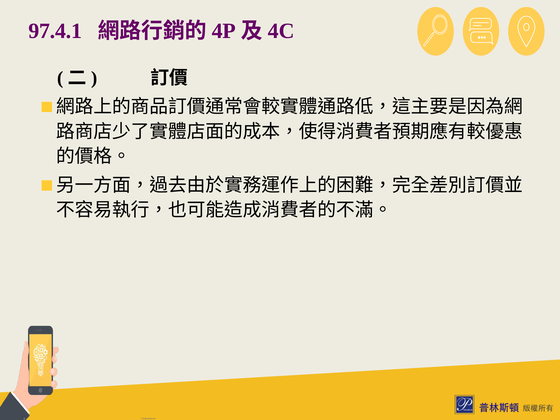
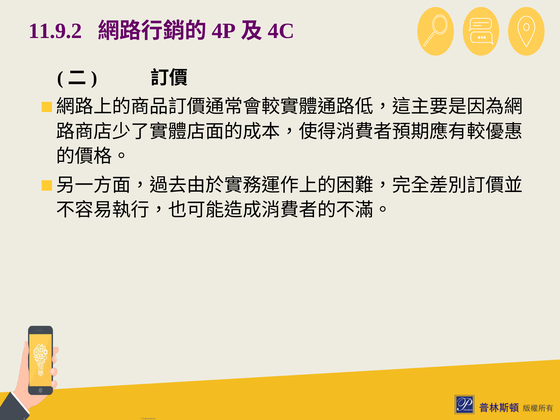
97.4.1: 97.4.1 -> 11.9.2 (55, 31)
